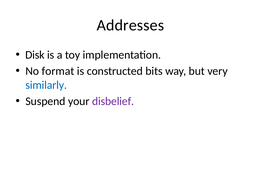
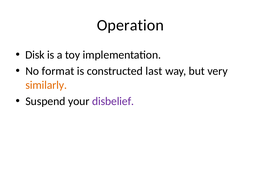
Addresses: Addresses -> Operation (130, 25)
bits: bits -> last (154, 71)
similarly colour: blue -> orange (46, 85)
